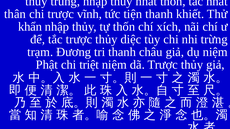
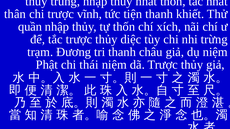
khẩn: khẩn -> quần (30, 27)
triệt: triệt -> thái (89, 65)
